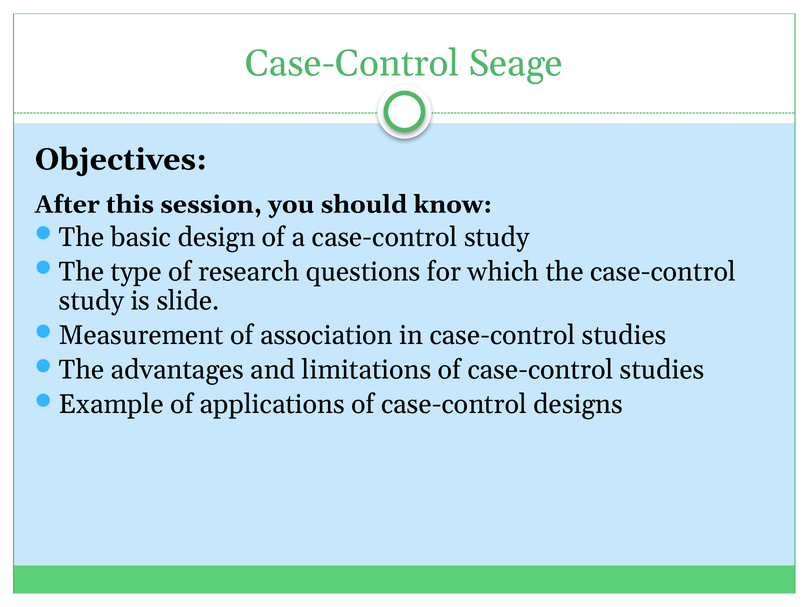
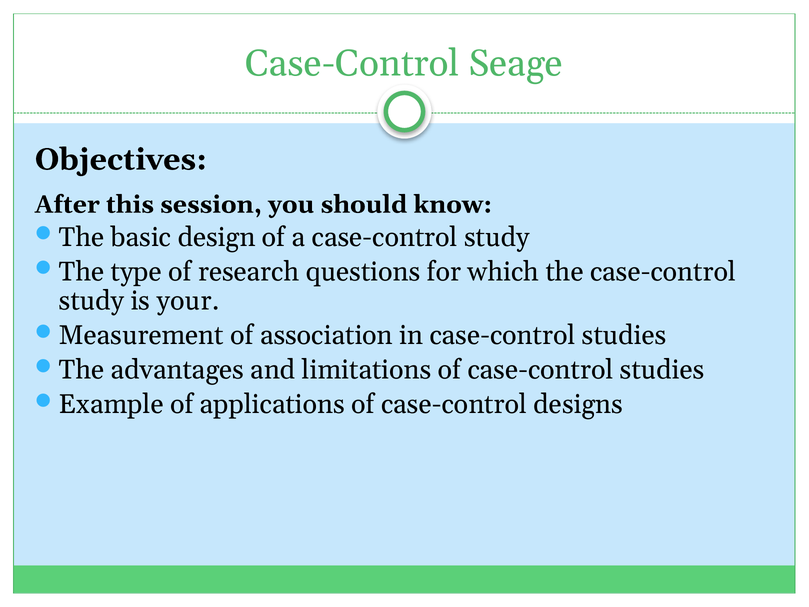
slide: slide -> your (188, 301)
